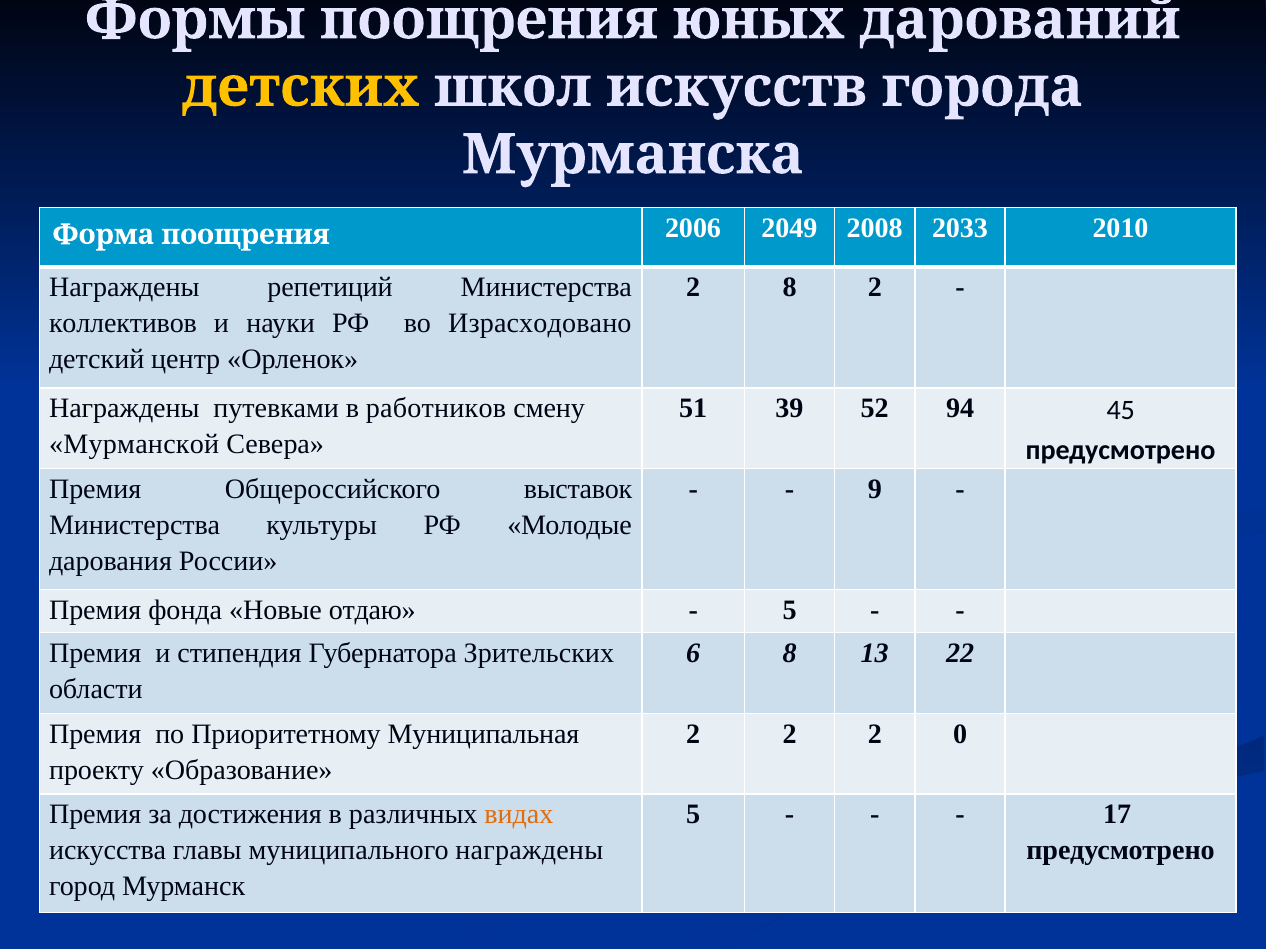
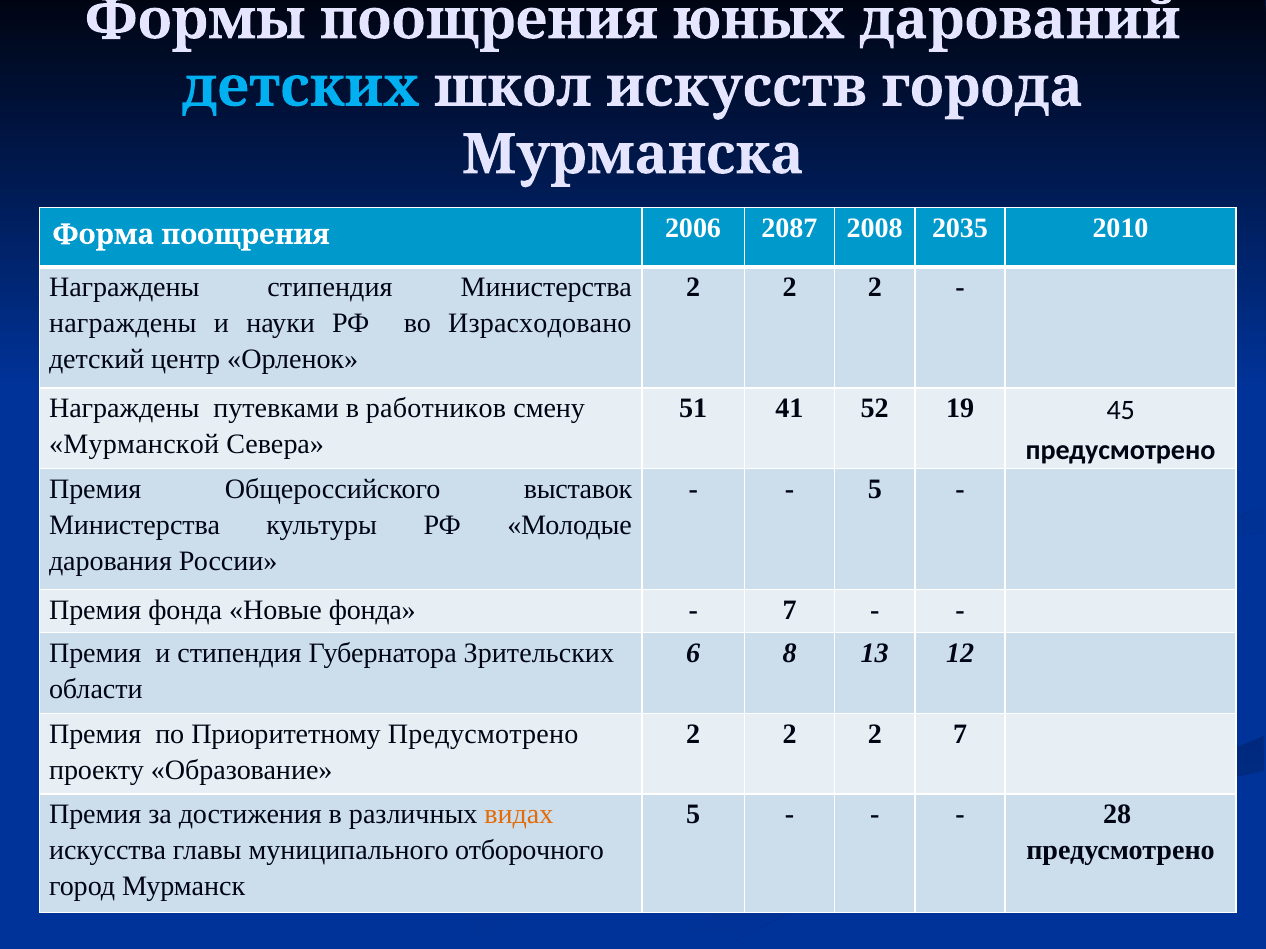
детских colour: yellow -> light blue (301, 87)
2049: 2049 -> 2087 (789, 228)
2033: 2033 -> 2035 (960, 228)
Награждены репетиций: репетиций -> стипендия (330, 288)
8: 8 -> 2 (790, 288)
коллективов: коллективов -> награждены (123, 323)
39: 39 -> 41 (789, 409)
94: 94 -> 19 (960, 409)
9: 9 -> 5 (875, 489)
Новые отдаю: отдаю -> фонда (372, 611)
5: 5 -> 7 (790, 611)
22: 22 -> 12 (960, 654)
Приоритетному Муниципальная: Муниципальная -> Предусмотрено (483, 734)
2 0: 0 -> 7 (960, 734)
17: 17 -> 28 (1117, 815)
муниципального награждены: награждены -> отборочного (530, 851)
